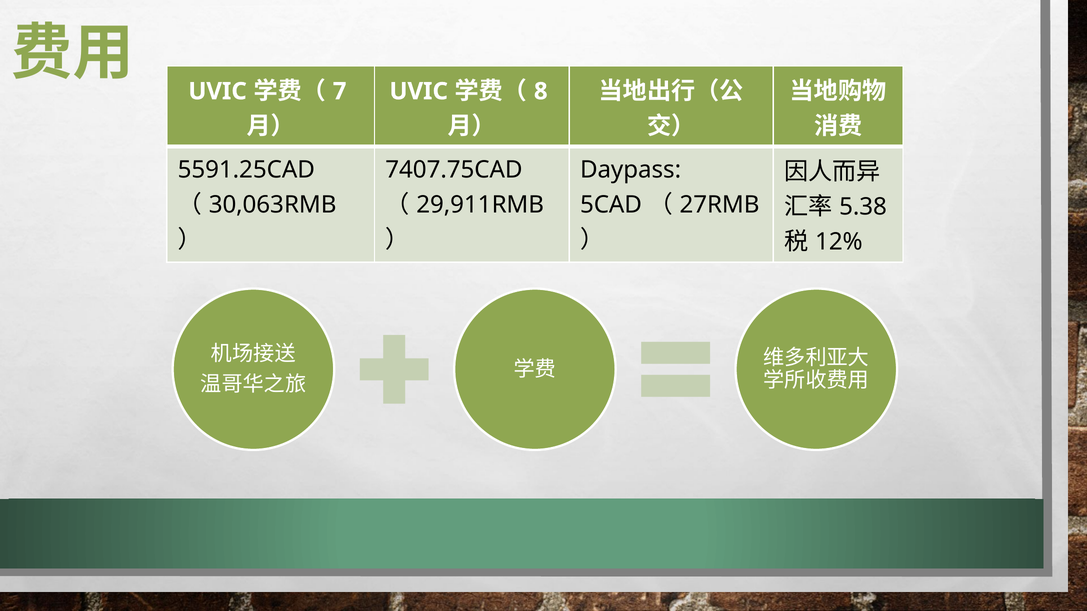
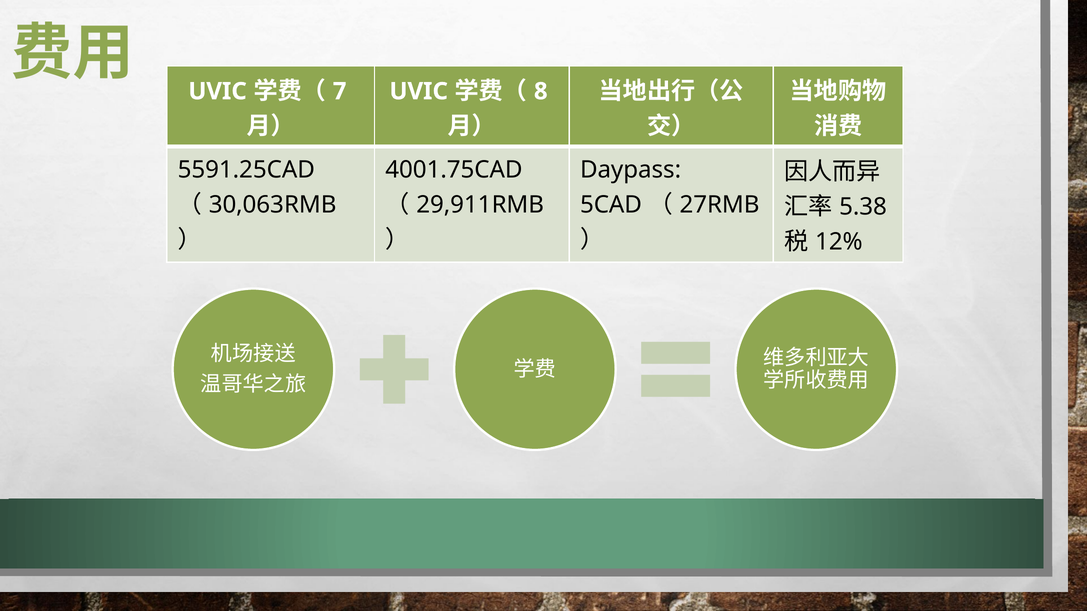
7407.75CAD: 7407.75CAD -> 4001.75CAD (454, 170)
